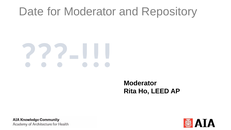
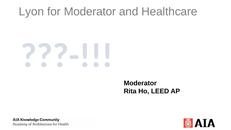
Date: Date -> Lyon (31, 12)
Repository: Repository -> Healthcare (169, 12)
